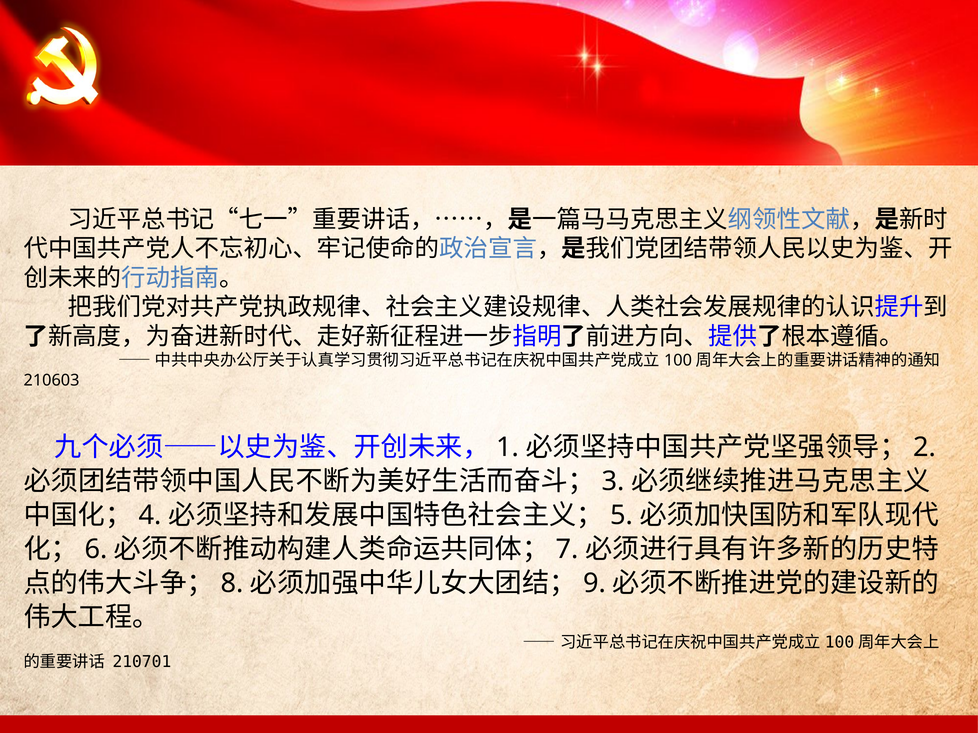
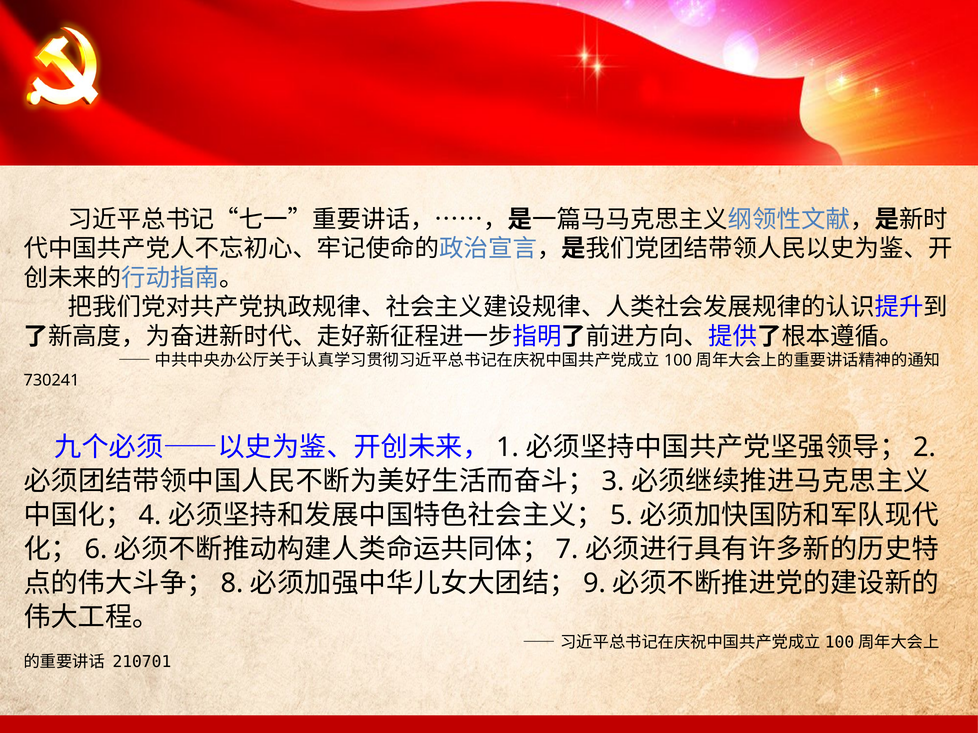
210603: 210603 -> 730241 (52, 380)
